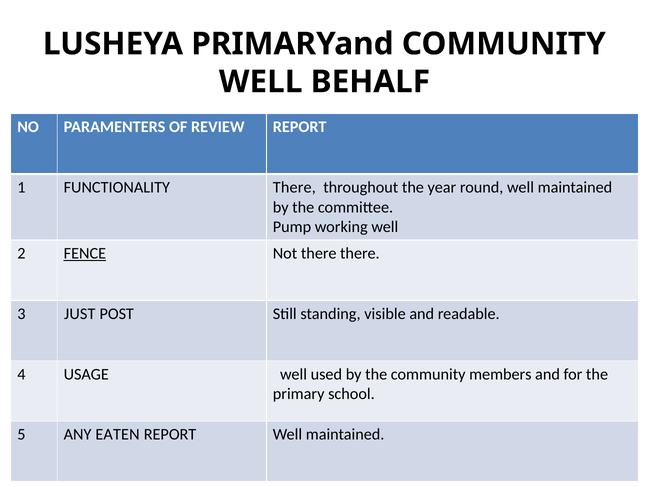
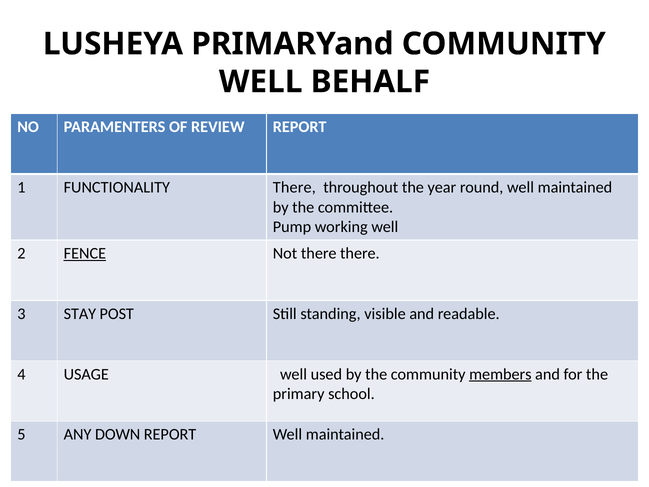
JUST: JUST -> STAY (80, 314)
members underline: none -> present (500, 374)
EATEN: EATEN -> DOWN (118, 434)
